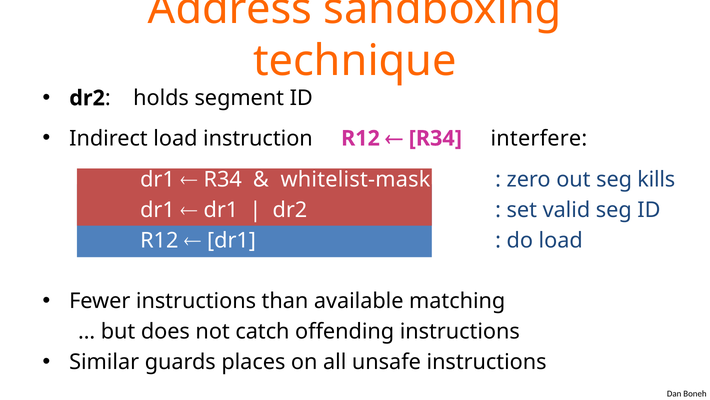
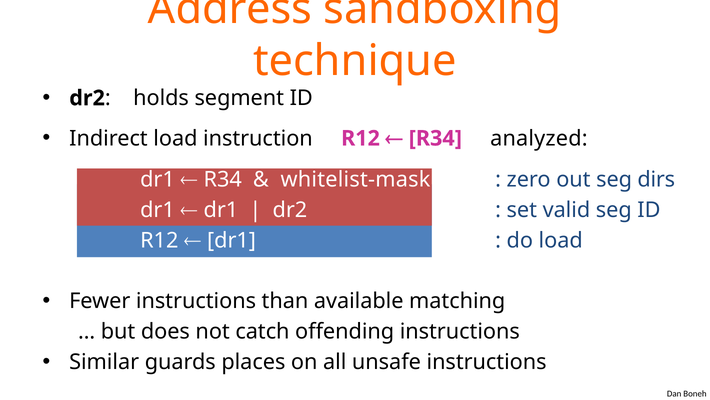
interfere: interfere -> analyzed (539, 138)
kills: kills -> dirs (656, 179)
